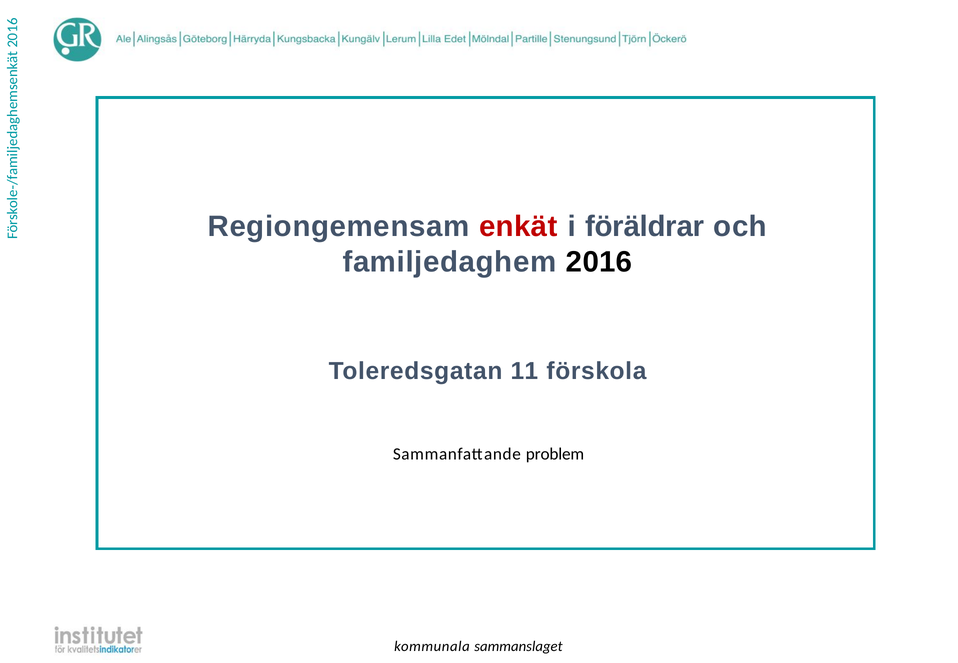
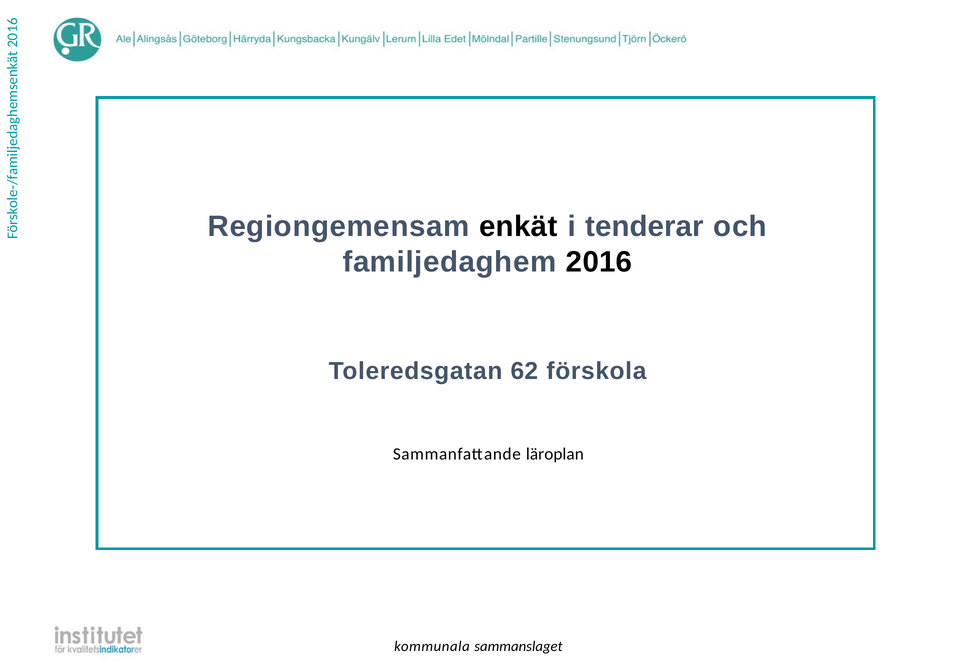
enkät colour: red -> black (518, 227)
föräldrar: föräldrar -> tenderar (644, 227)
11: 11 -> 62 (524, 371)
problem: problem -> läroplan (555, 454)
